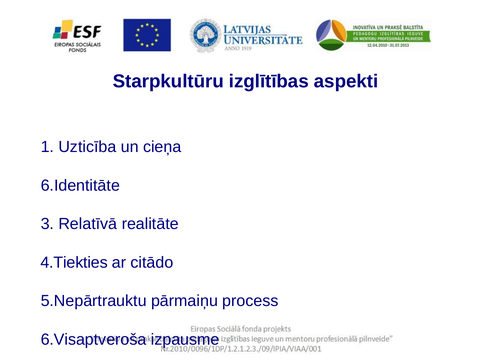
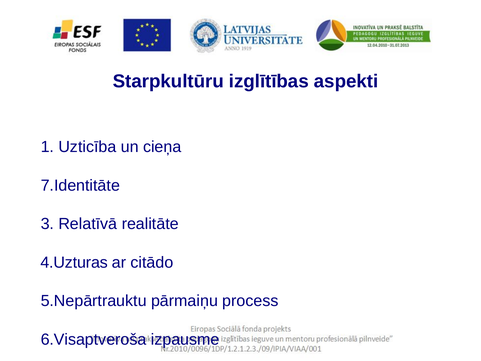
6.Identitāte: 6.Identitāte -> 7.Identitāte (80, 185)
4.Tiekties: 4.Tiekties -> 4.Uzturas (74, 262)
